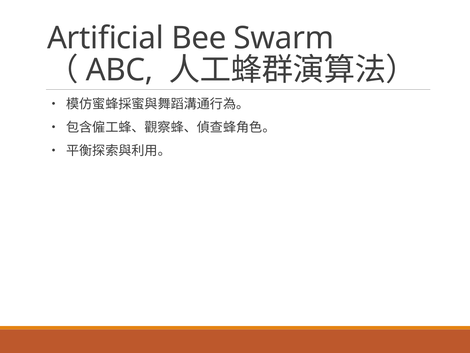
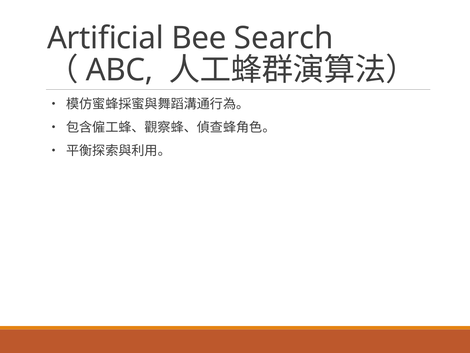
Swarm: Swarm -> Search (284, 38)
